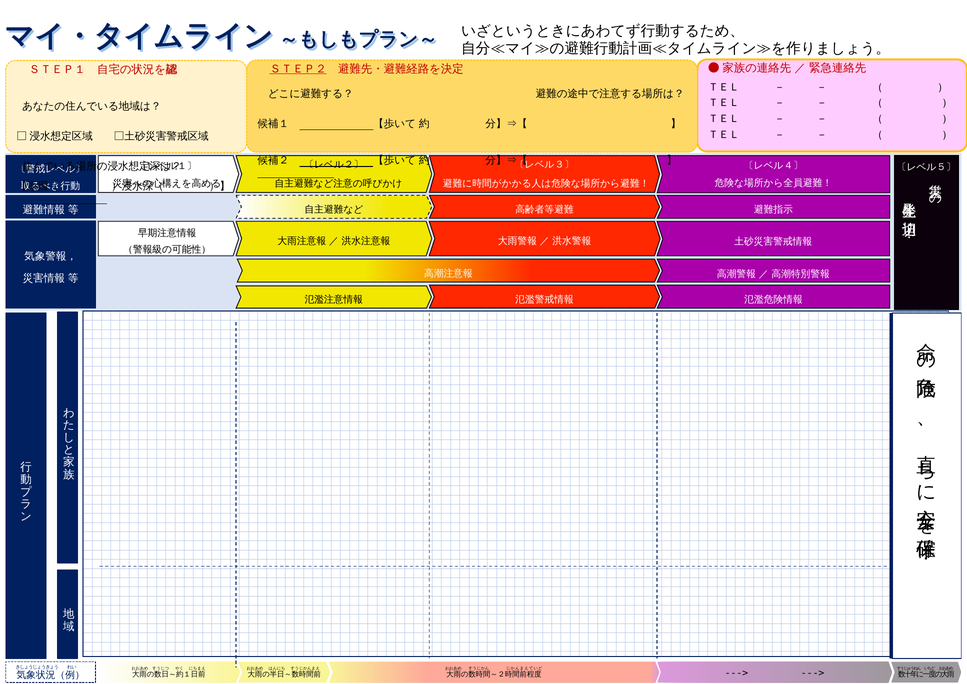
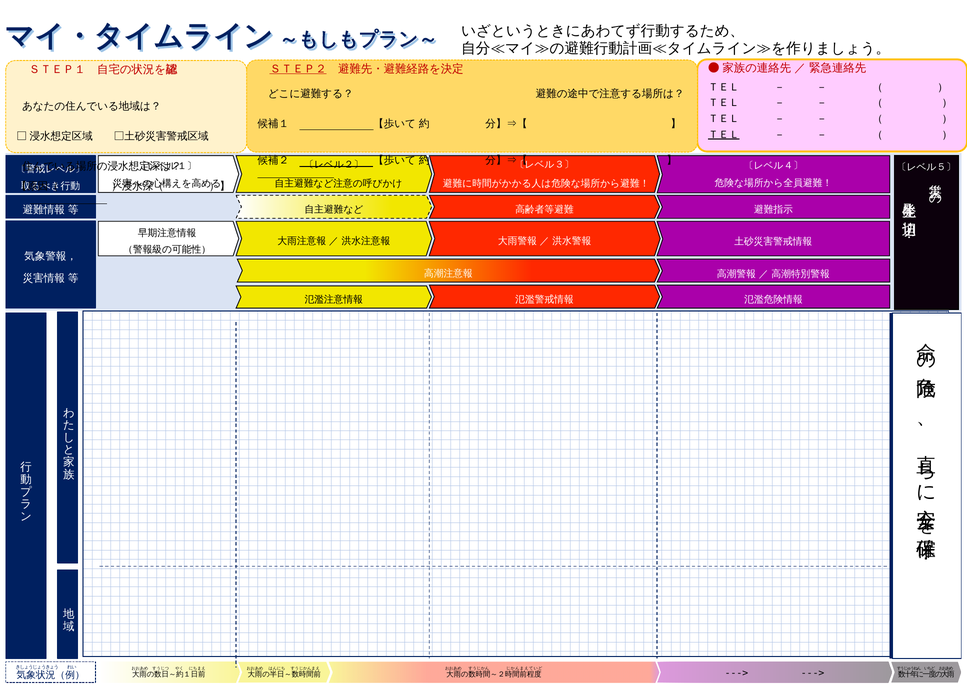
ＴＥＬ underline: none -> present (724, 134)
